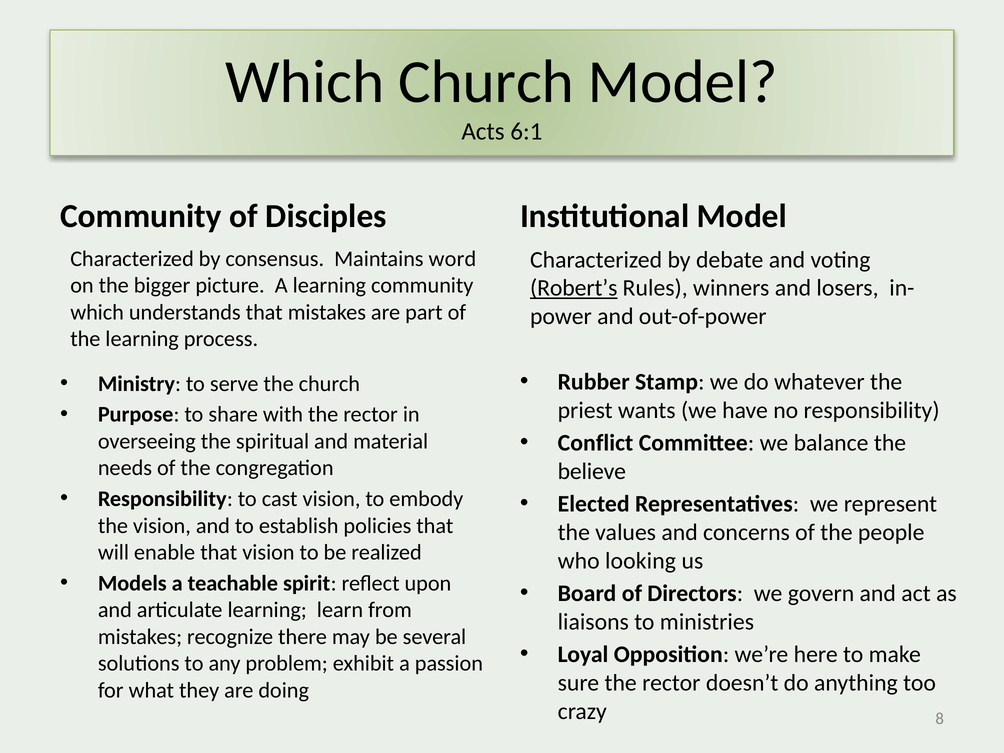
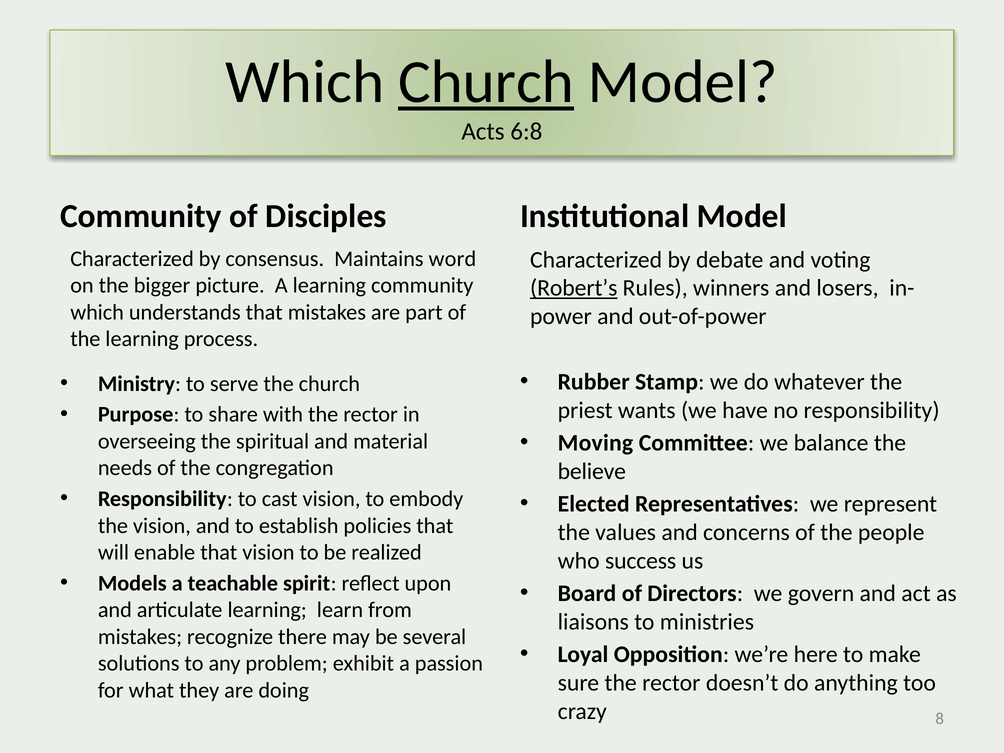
Church underline: none -> present (486, 82)
6:1: 6:1 -> 6:8 (526, 131)
Conflict: Conflict -> Moving (595, 443)
looking: looking -> success (641, 561)
